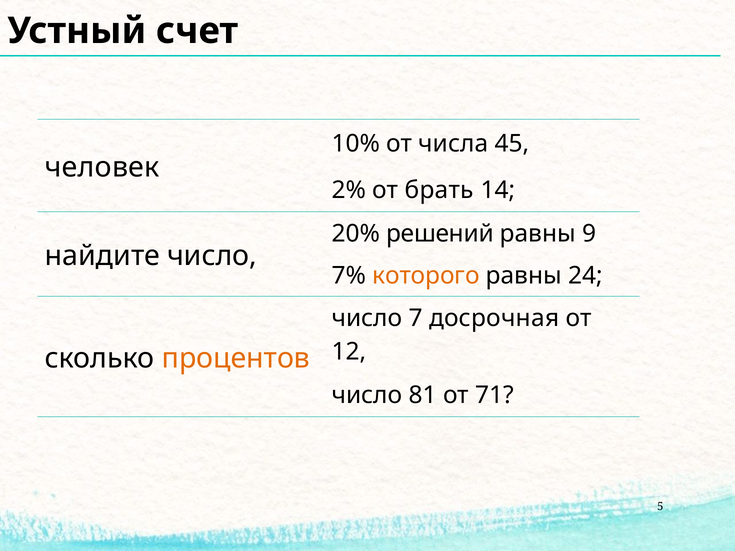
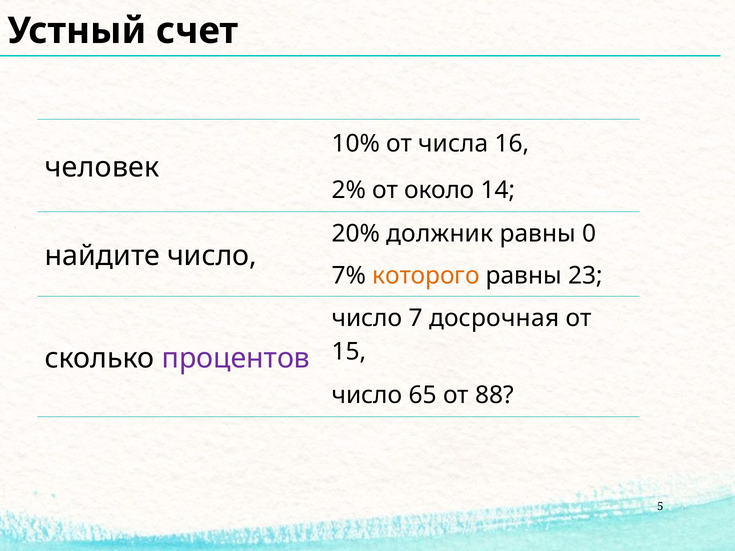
45: 45 -> 16 (512, 144)
брать: брать -> около (439, 190)
решений: решений -> должник (440, 234)
9: 9 -> 0 (589, 234)
24: 24 -> 23 (585, 276)
12: 12 -> 15 (349, 352)
процентов colour: orange -> purple (236, 358)
81: 81 -> 65 (423, 395)
71: 71 -> 88 (494, 395)
